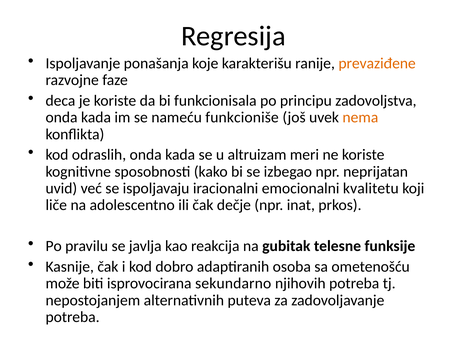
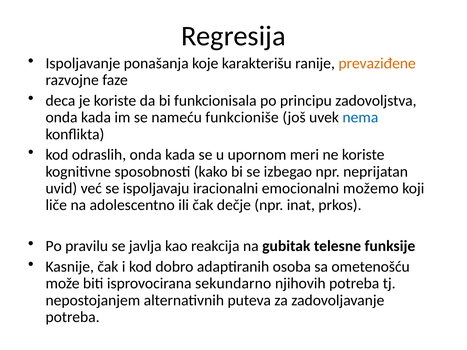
nema colour: orange -> blue (360, 118)
altruizam: altruizam -> upornom (257, 155)
kvalitetu: kvalitetu -> možemo (371, 188)
